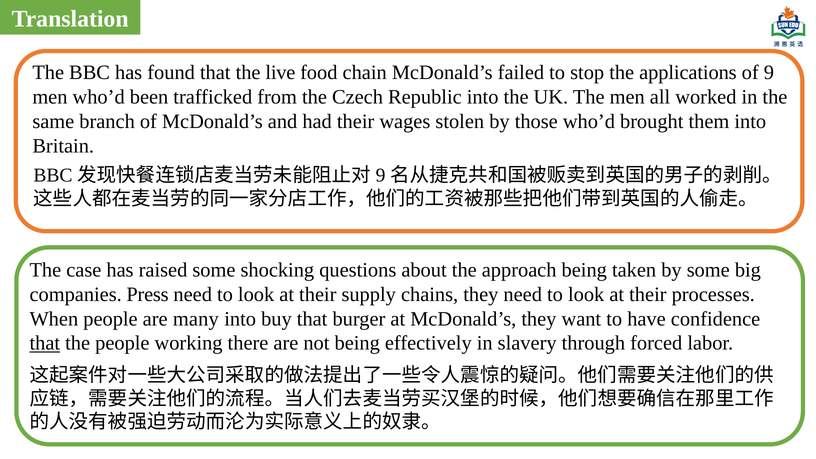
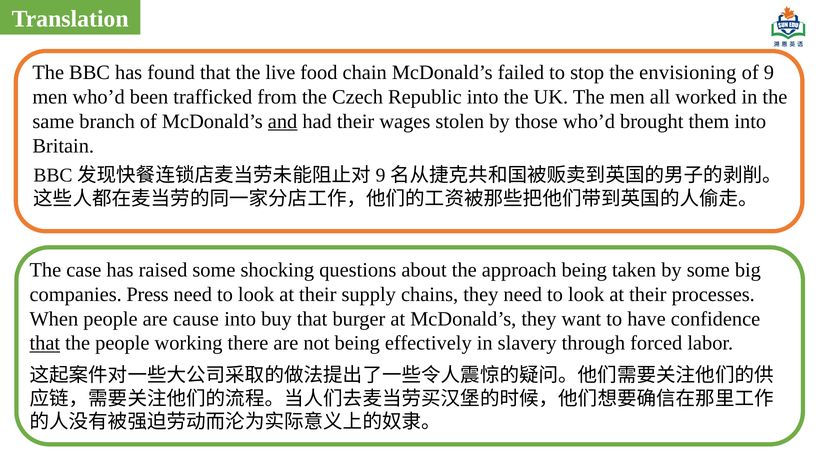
applications: applications -> envisioning (688, 72)
and underline: none -> present (283, 121)
many: many -> cause (196, 319)
